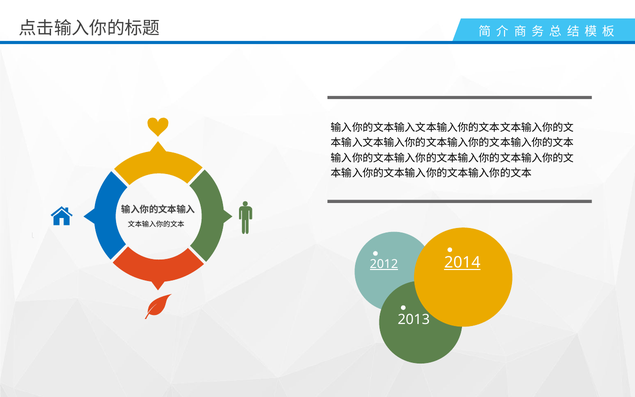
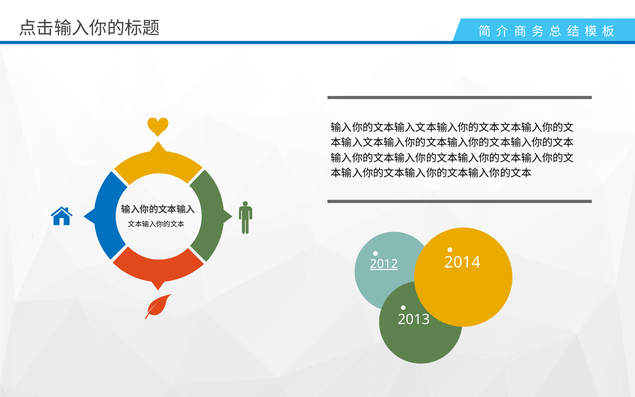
2014 underline: present -> none (462, 263)
